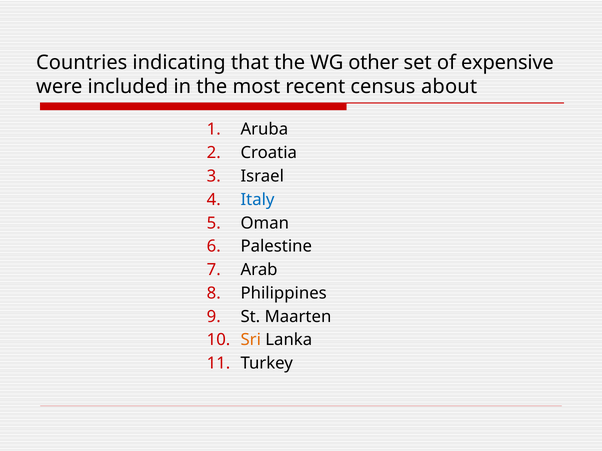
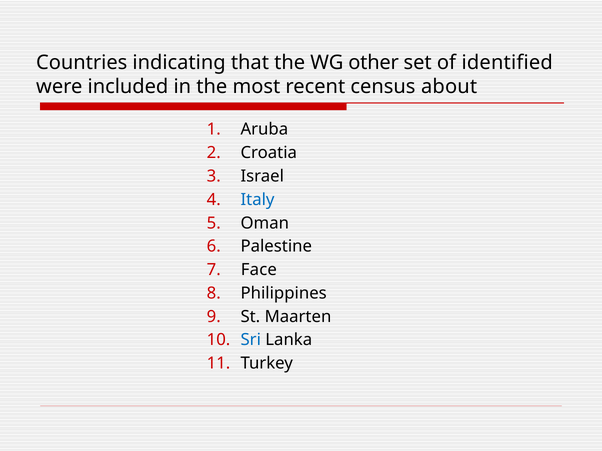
expensive: expensive -> identified (507, 63)
Arab: Arab -> Face (259, 270)
Sri colour: orange -> blue (251, 340)
